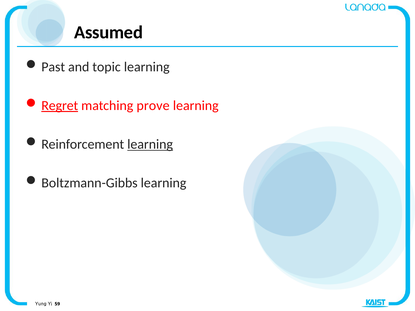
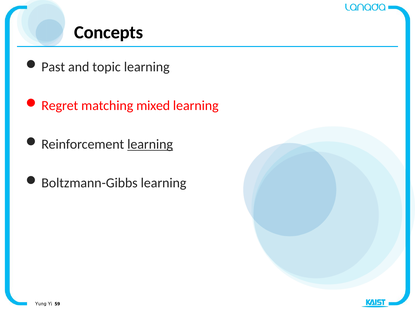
Assumed: Assumed -> Concepts (109, 33)
Regret underline: present -> none (60, 106)
prove: prove -> mixed (153, 106)
